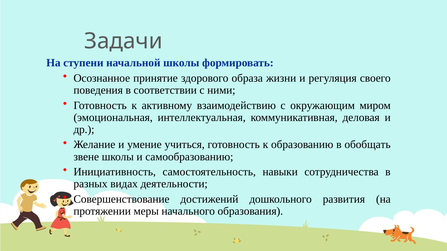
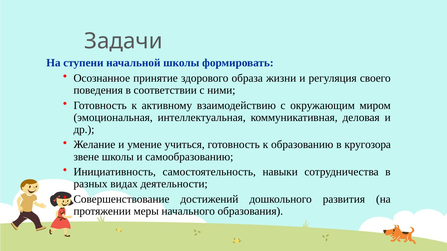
обобщать: обобщать -> кругозора (368, 145)
